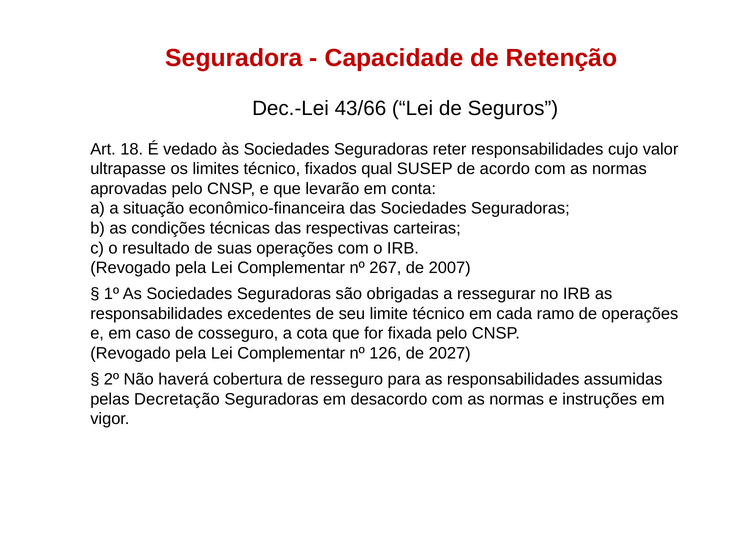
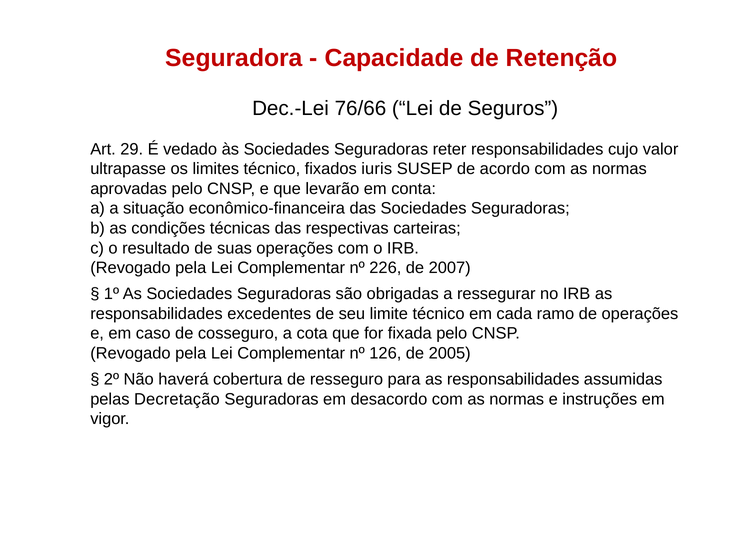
43/66: 43/66 -> 76/66 (360, 108)
18: 18 -> 29 (132, 149)
qual: qual -> iuris (377, 169)
267: 267 -> 226 (385, 268)
2027: 2027 -> 2005 (450, 353)
